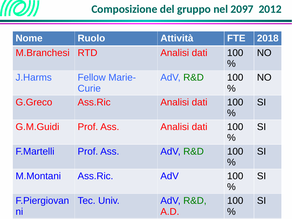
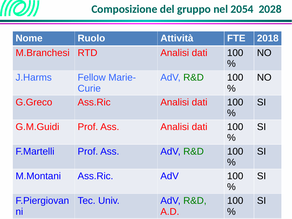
2097: 2097 -> 2054 (242, 9)
2012: 2012 -> 2028 (270, 9)
